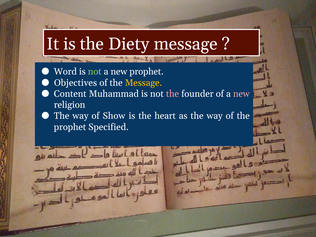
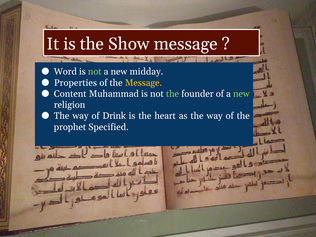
Diety: Diety -> Show (129, 44)
new prophet: prophet -> midday (146, 72)
Objectives: Objectives -> Properties (75, 83)
the colour: pink -> light green (173, 94)
new colour: pink -> light green (241, 94)
Show: Show -> Drink (114, 116)
